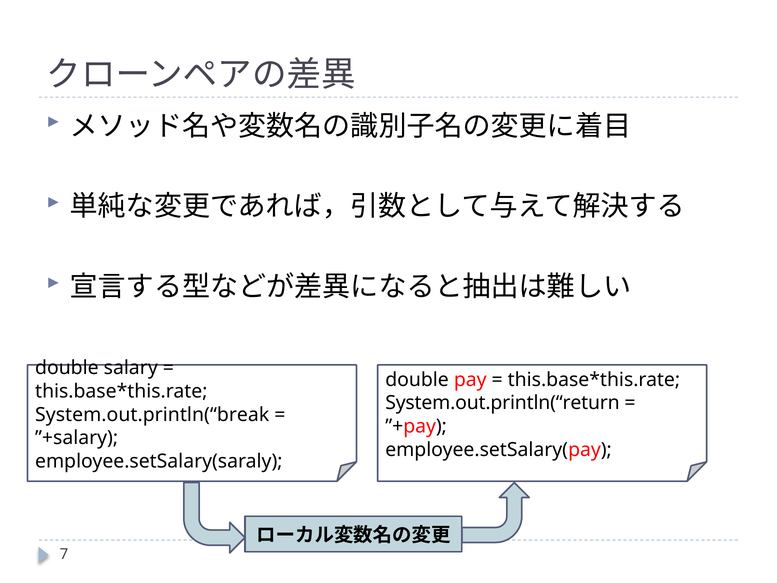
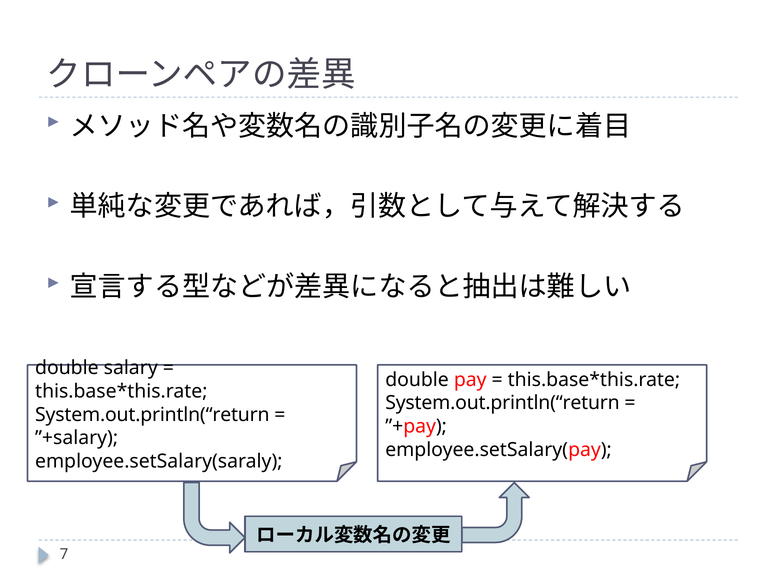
System.out.println(“break: System.out.println(“break -> System.out.println(“return (152, 415)
